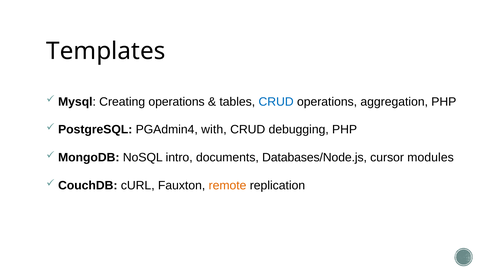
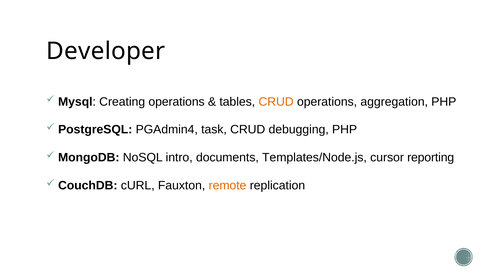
Templates: Templates -> Developer (106, 51)
CRUD colour: blue -> orange (276, 102)
with: with -> task (214, 130)
Databases/Node.js: Databases/Node.js -> Templates/Node.js (314, 158)
modules: modules -> reporting (431, 158)
